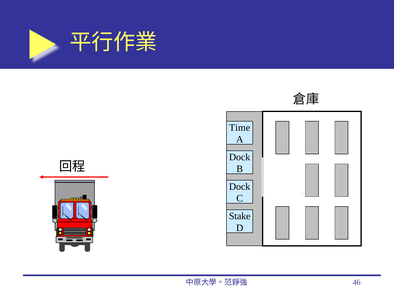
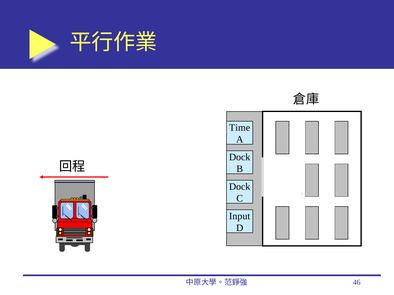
Stake: Stake -> Input (240, 216)
